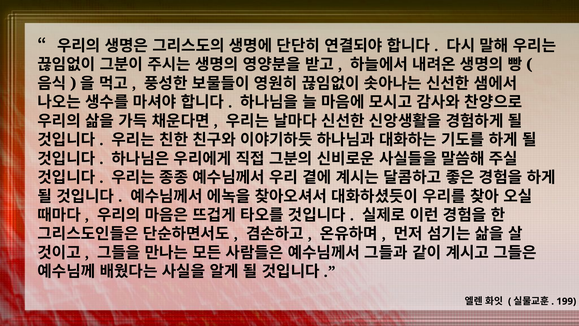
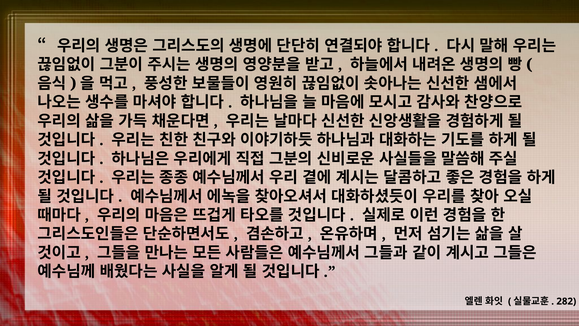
199: 199 -> 282 (566, 301)
